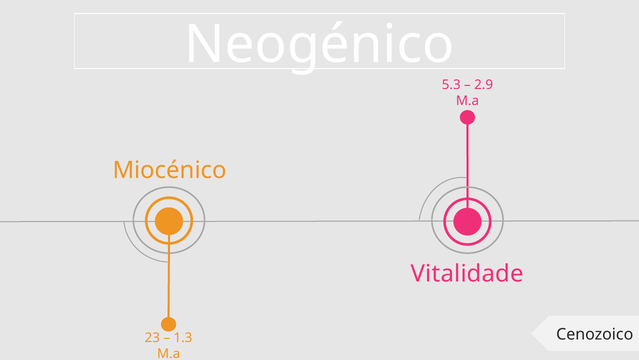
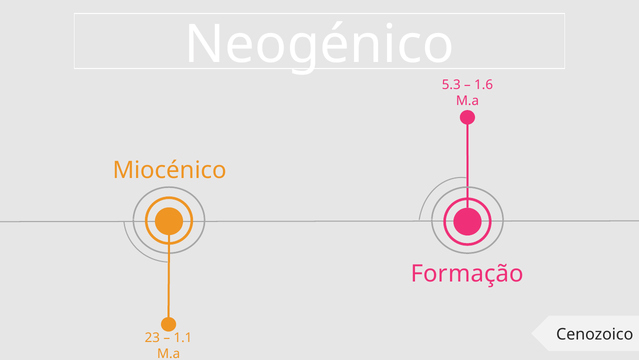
2.9: 2.9 -> 1.6 (484, 85)
Vitalidade: Vitalidade -> Formação (467, 273)
1.3: 1.3 -> 1.1 (183, 337)
